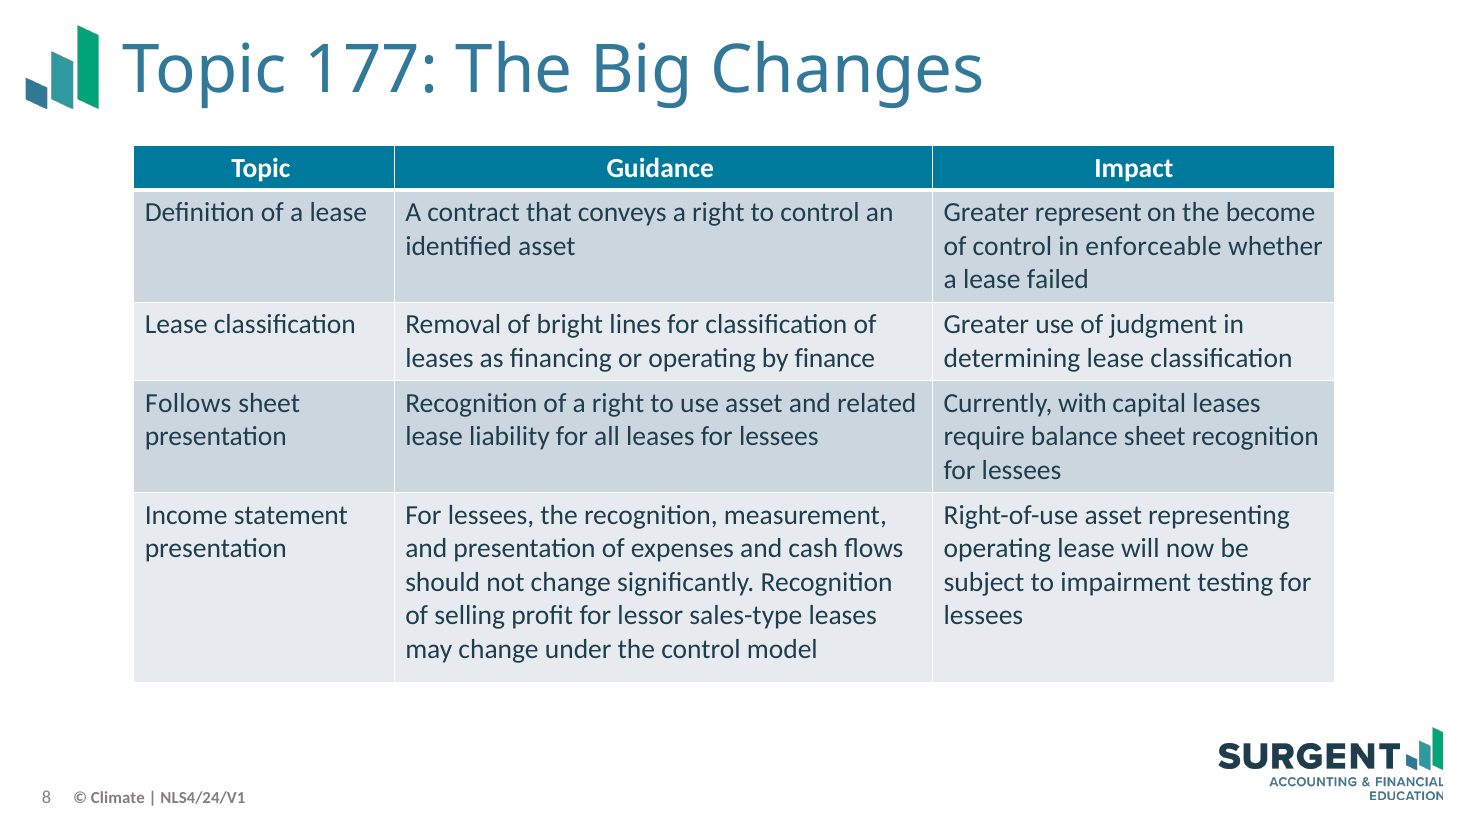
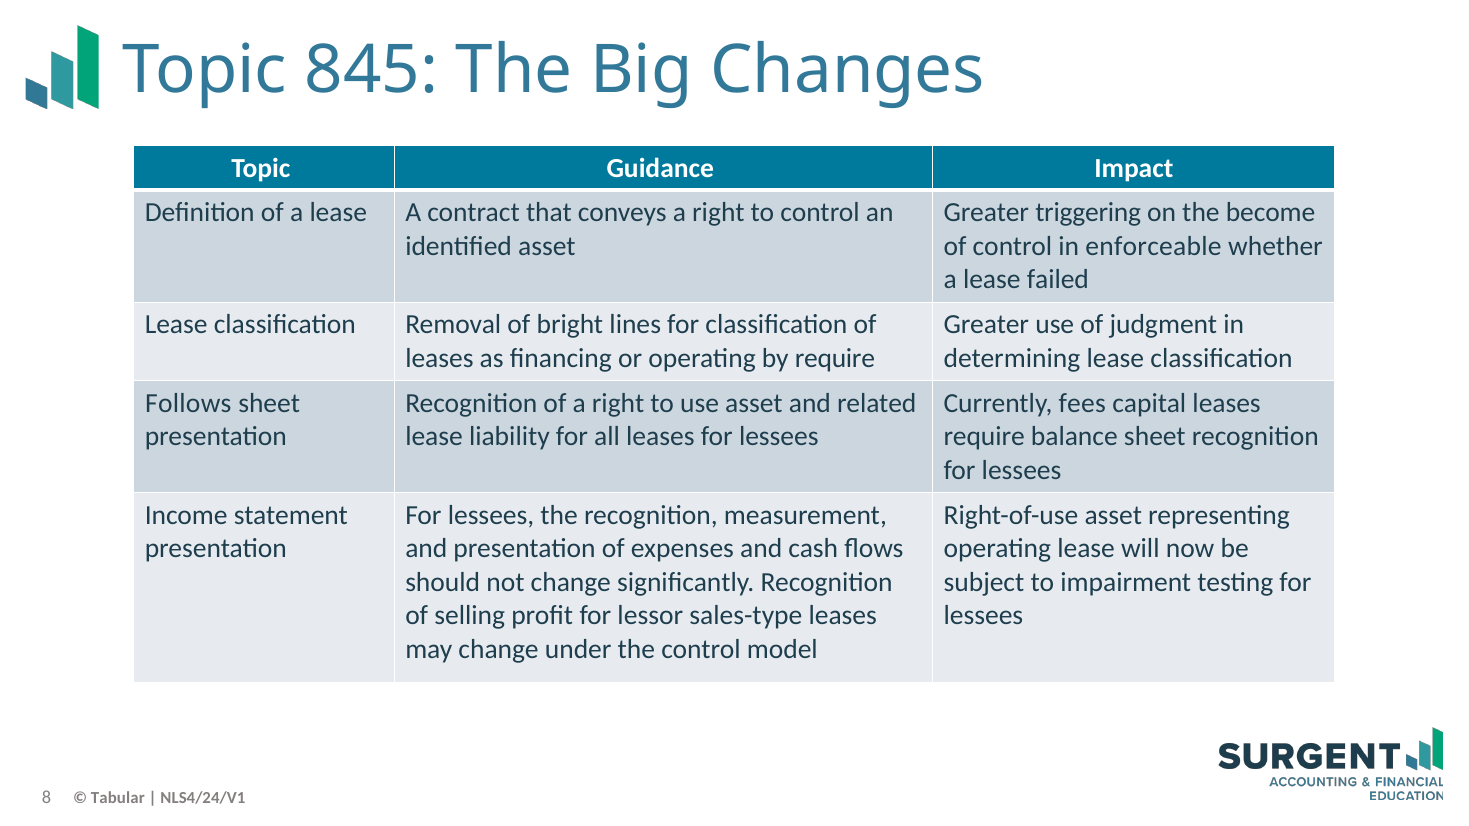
177: 177 -> 845 (371, 71)
represent: represent -> triggering (1088, 213)
by finance: finance -> require (835, 359)
with: with -> fees (1082, 403)
Climate: Climate -> Tabular (118, 798)
